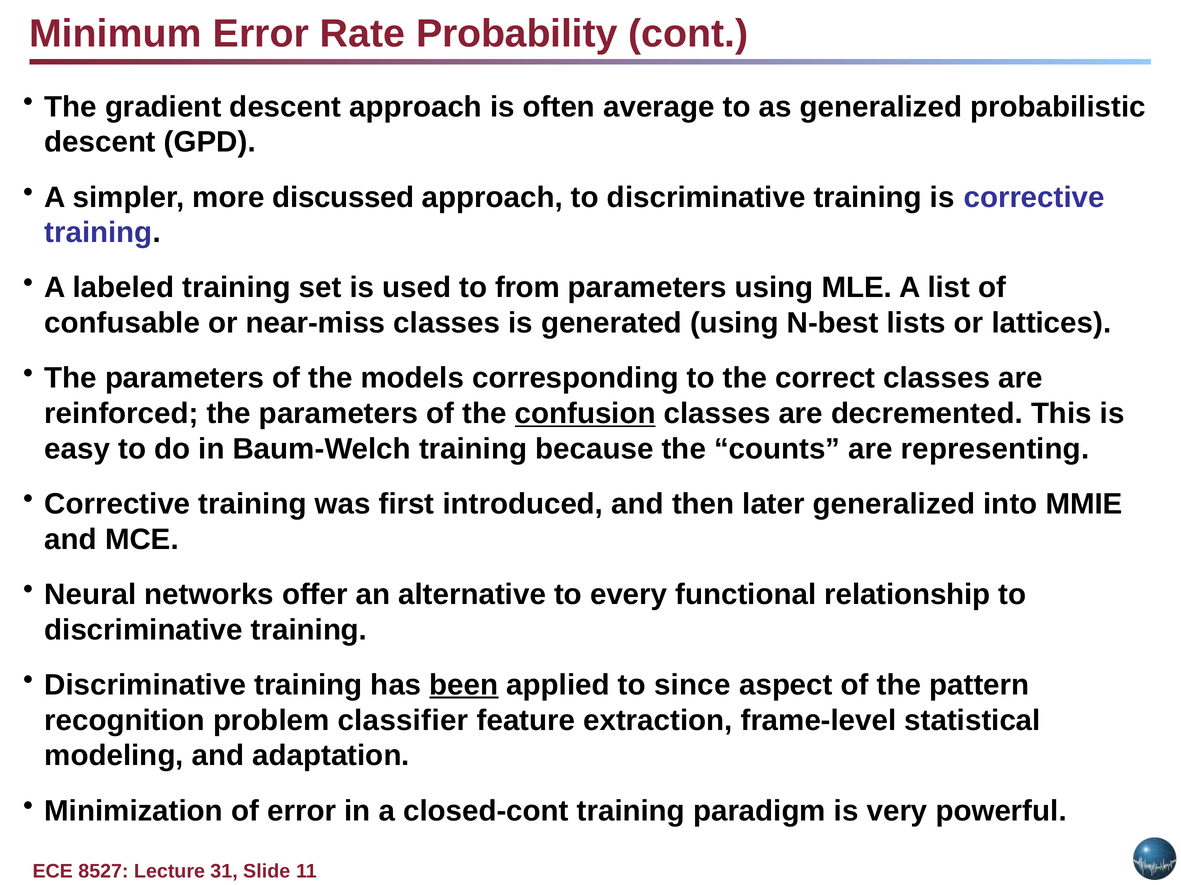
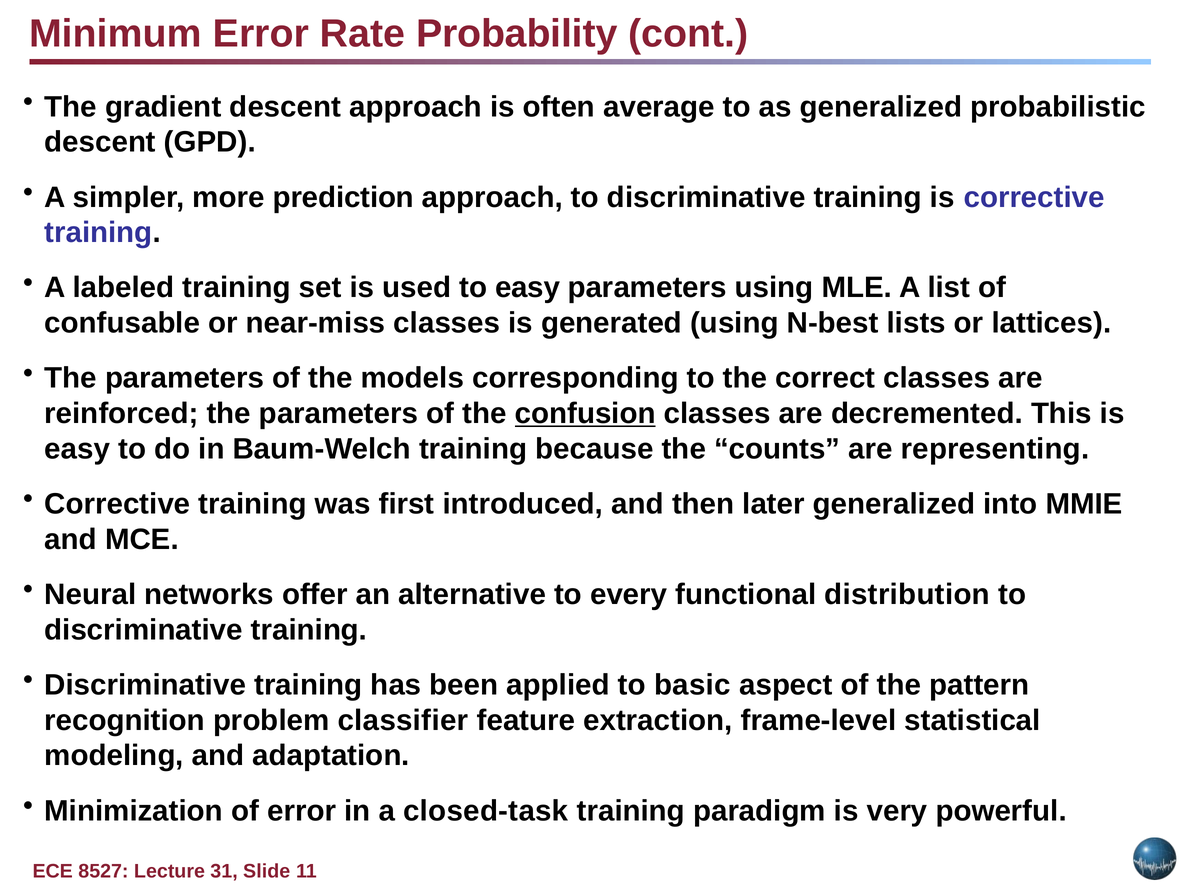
discussed: discussed -> prediction (343, 197)
to from: from -> easy (528, 288)
relationship: relationship -> distribution (907, 595)
been underline: present -> none (464, 686)
since: since -> basic (692, 686)
closed-cont: closed-cont -> closed-task (486, 811)
